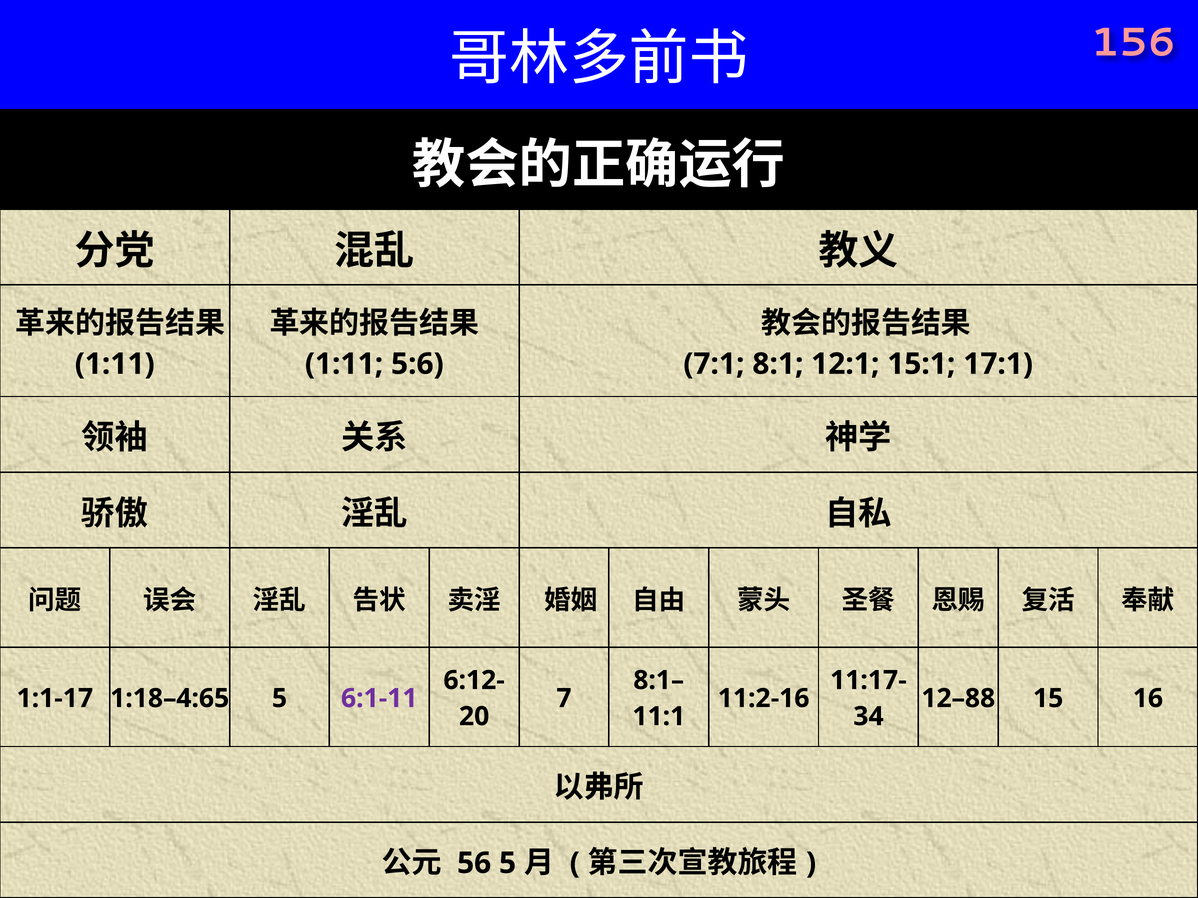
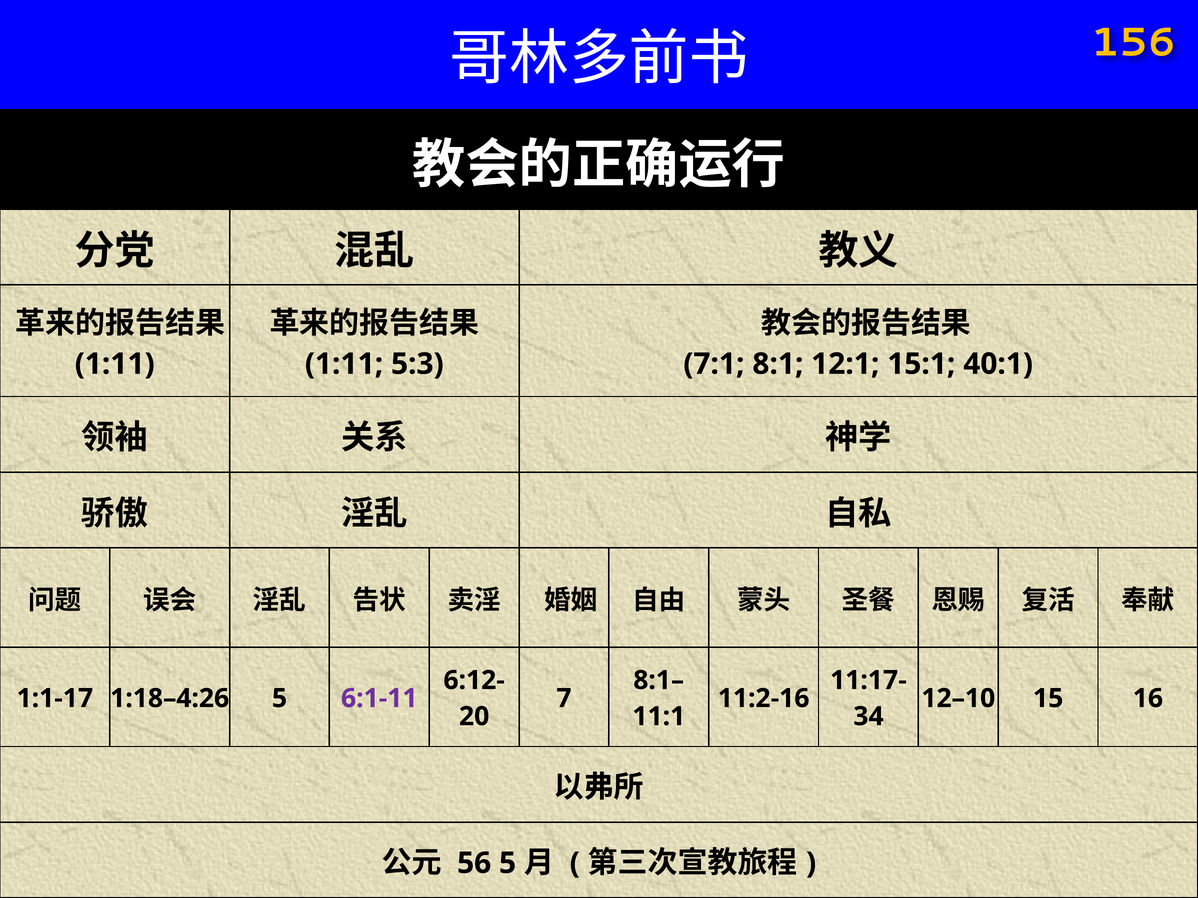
156 colour: pink -> yellow (1134, 43)
5:6: 5:6 -> 5:3 (417, 364)
17:1: 17:1 -> 40:1 (998, 364)
1:18–4:65: 1:18–4:65 -> 1:18–4:26 (170, 699)
12–88: 12–88 -> 12–10 (958, 699)
